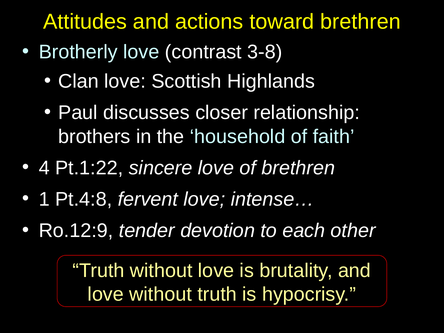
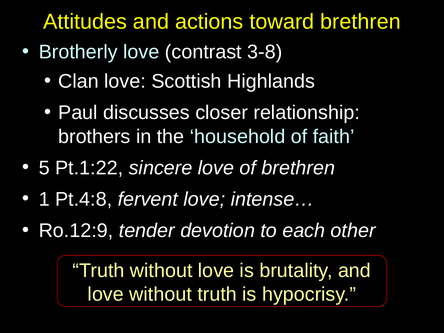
4: 4 -> 5 (44, 168)
